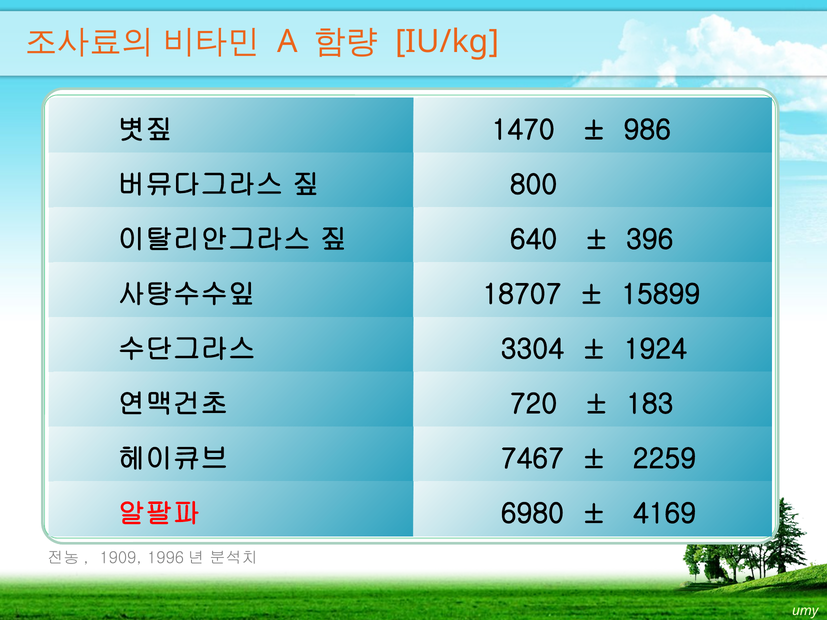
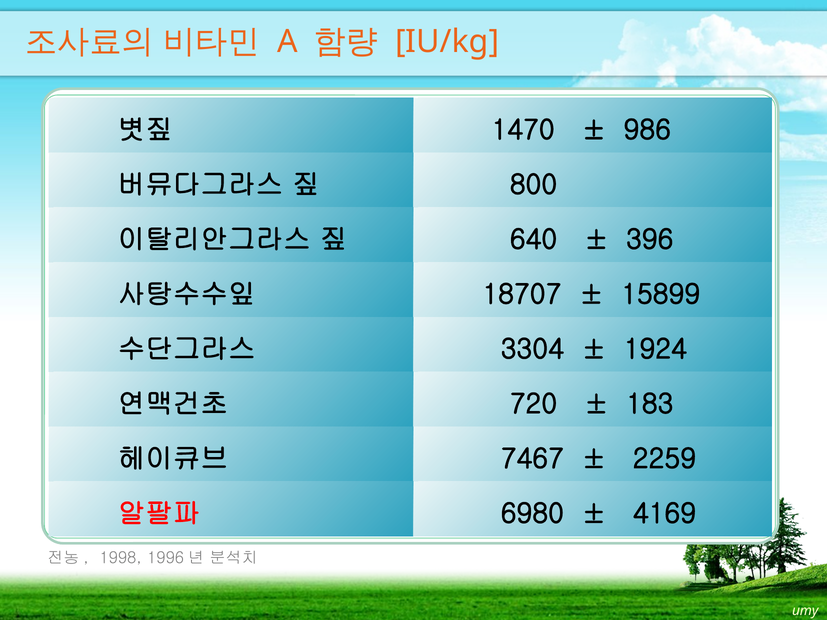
1909: 1909 -> 1998 (121, 558)
